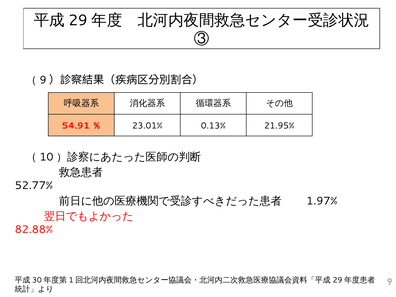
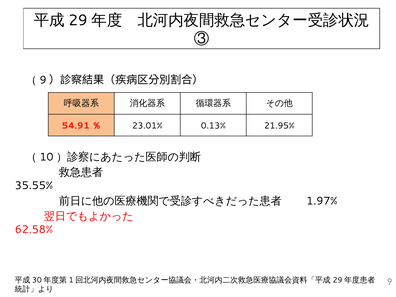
52.77%: 52.77% -> 35.55% (34, 186)
82.88%: 82.88% -> 62.58% (34, 230)
